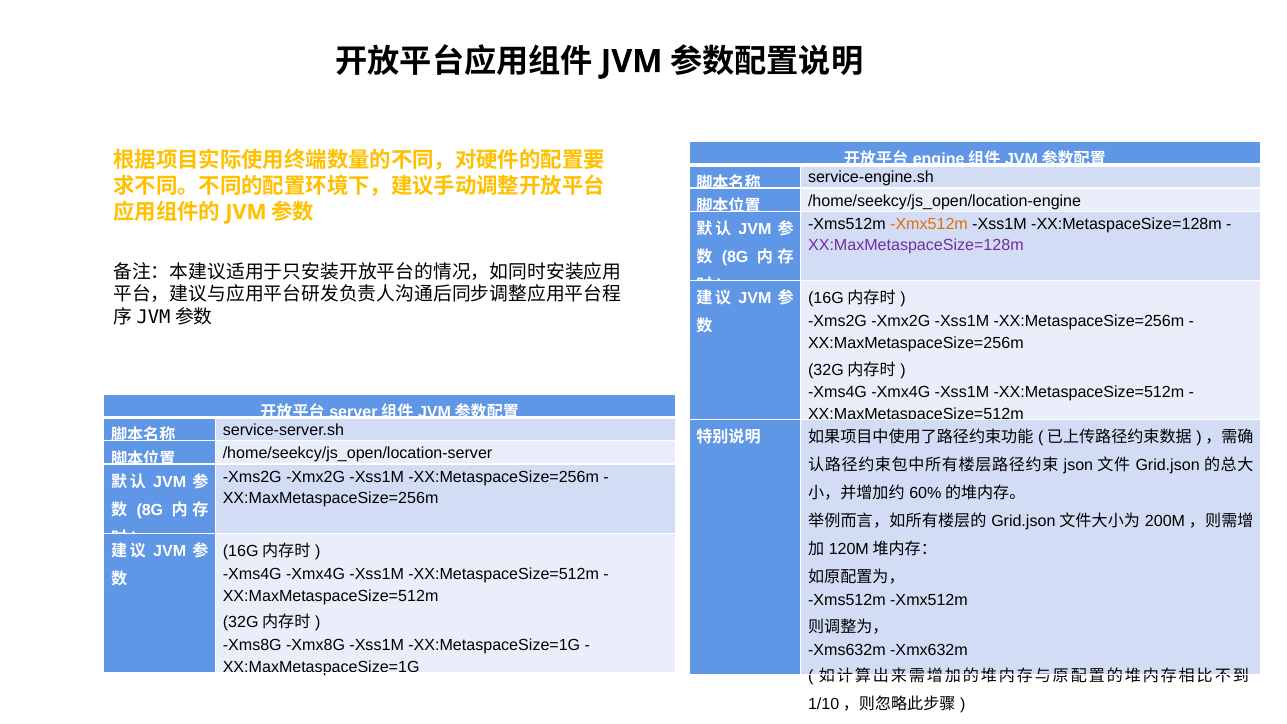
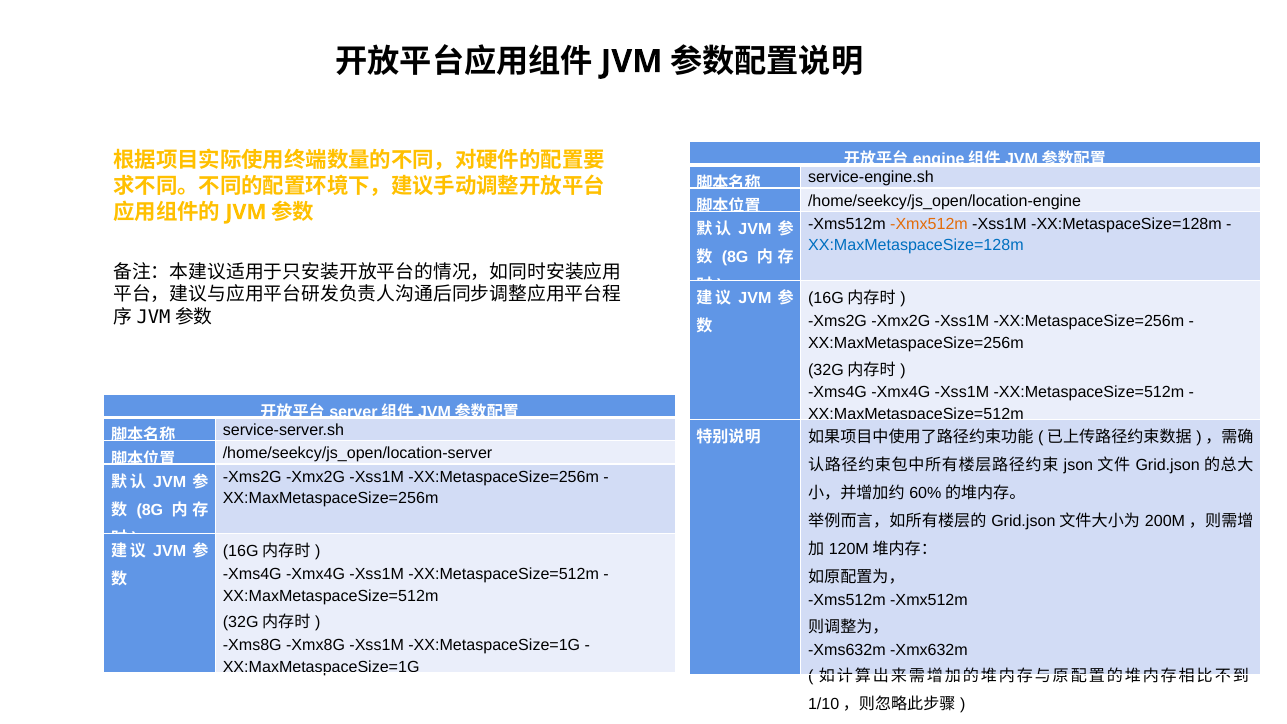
XX:MaxMetaspaceSize=128m colour: purple -> blue (916, 246)
